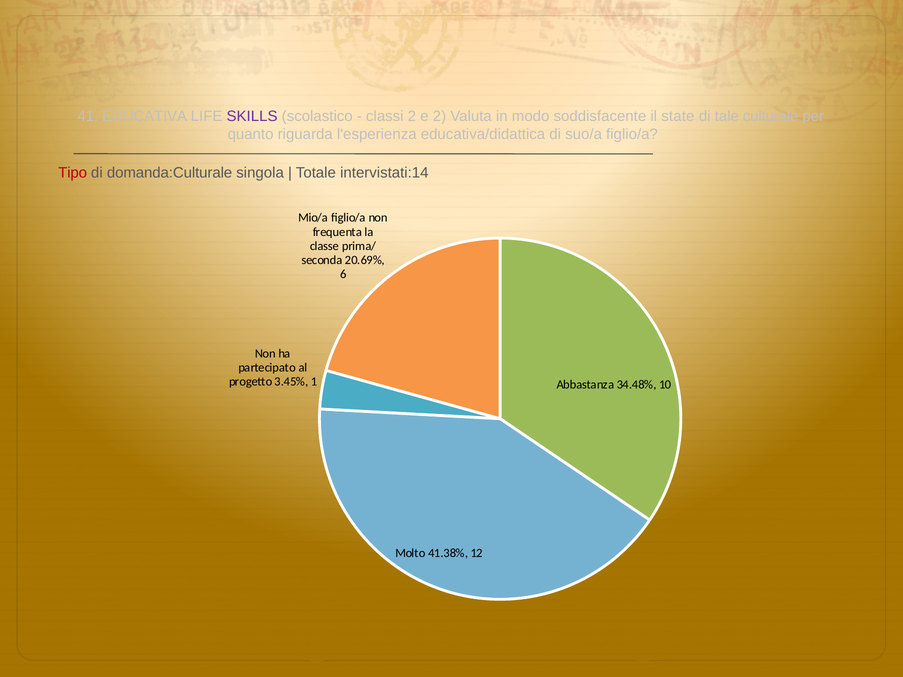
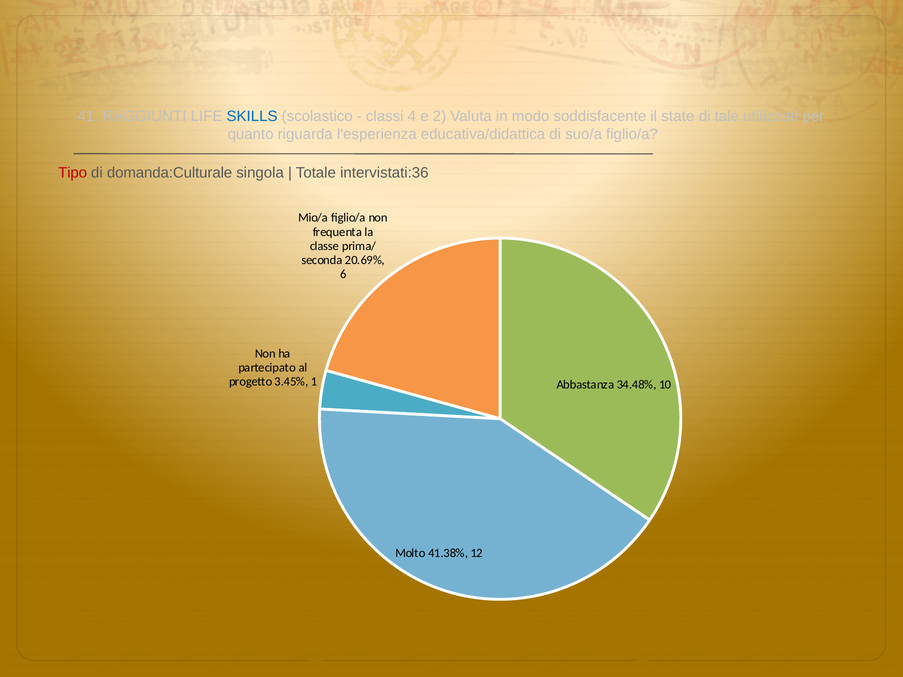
EDUCATIVA: EDUCATIVA -> RAGGIUNTI (144, 116)
SKILLS colour: purple -> blue (252, 116)
classi 2: 2 -> 4 (412, 116)
culturale: culturale -> utilizzati (771, 116)
intervistati:14: intervistati:14 -> intervistati:36 (384, 173)
